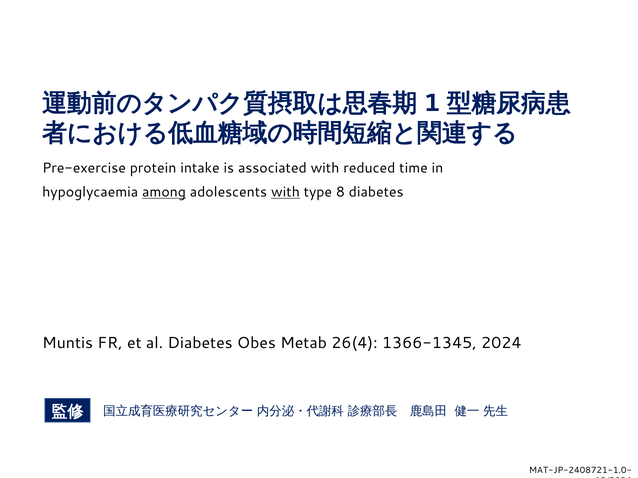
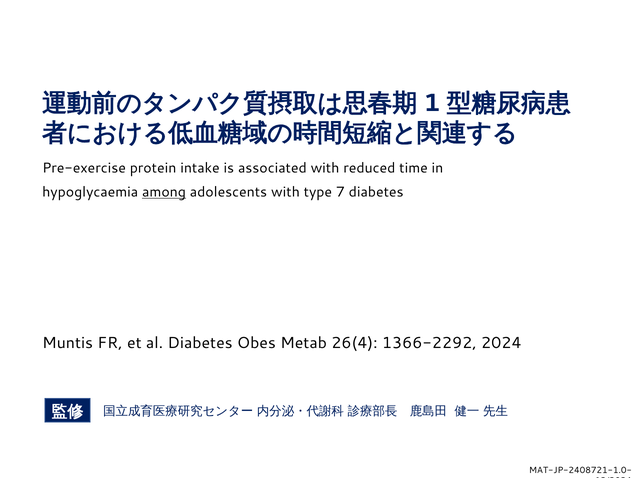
with underline: present -> none (285, 192)
8: 8 -> 7 (340, 192)
1366-1345: 1366-1345 -> 1366-2292 (429, 343)
